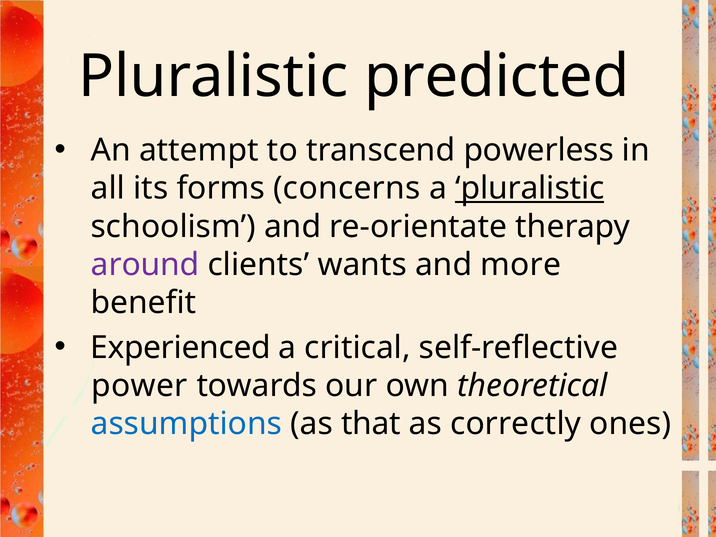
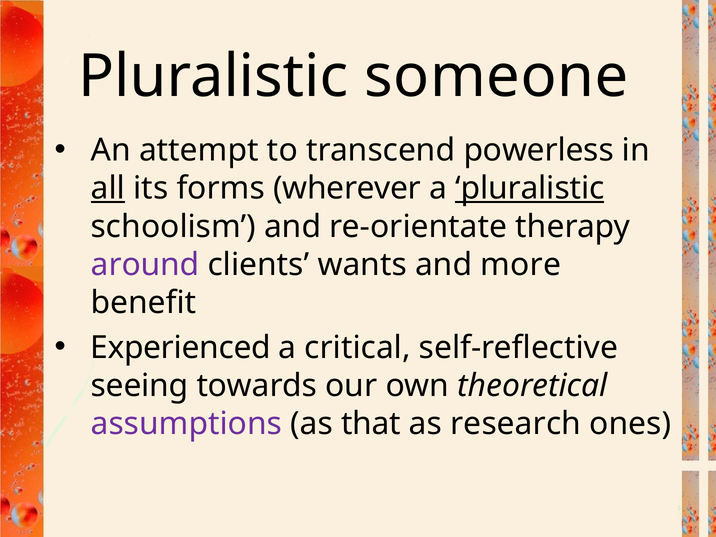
predicted: predicted -> someone (496, 76)
all underline: none -> present (108, 188)
concerns: concerns -> wherever (347, 188)
power: power -> seeing (140, 386)
assumptions colour: blue -> purple (186, 424)
correctly: correctly -> research (516, 424)
